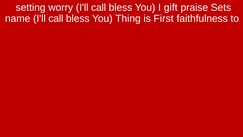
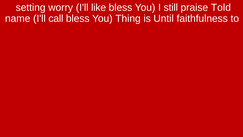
call: call -> like (99, 8)
gift: gift -> still (171, 8)
Sets: Sets -> Told (221, 8)
First: First -> Until (164, 18)
